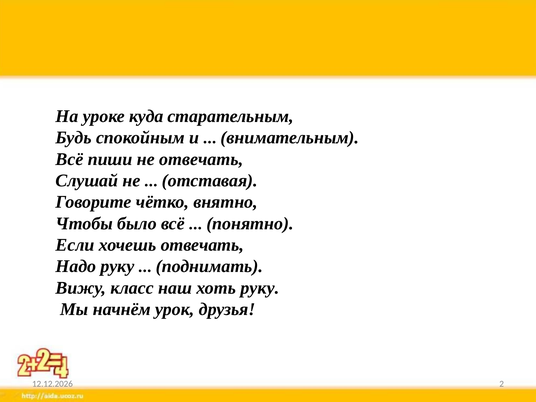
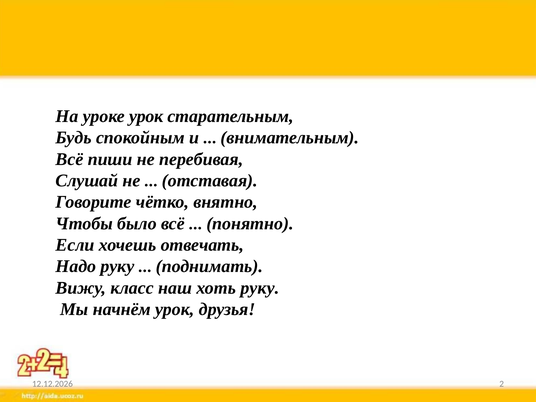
уроке куда: куда -> урок (146, 116)
не отвечать: отвечать -> перебивая (201, 159)
